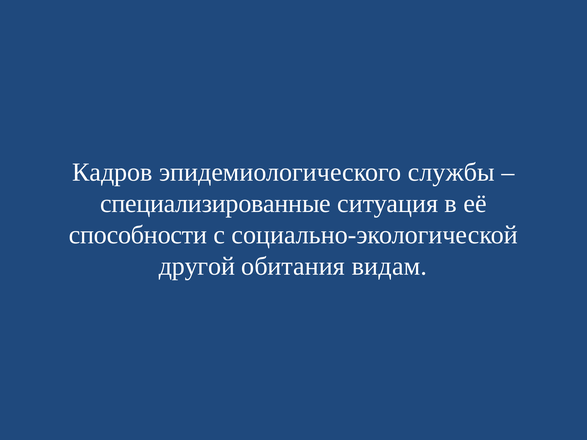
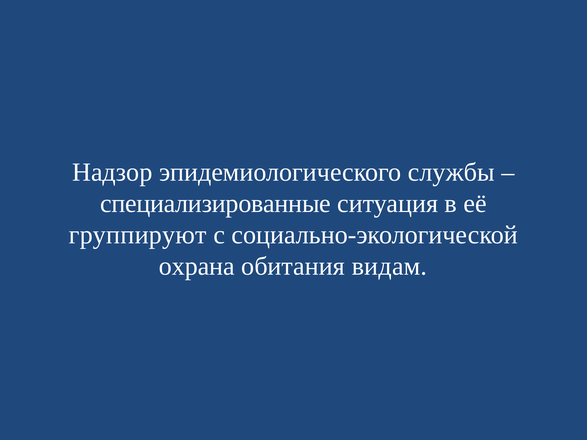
Кадров: Кадров -> Надзор (112, 172)
способности: способности -> группируют (138, 235)
другой: другой -> охрана (197, 266)
